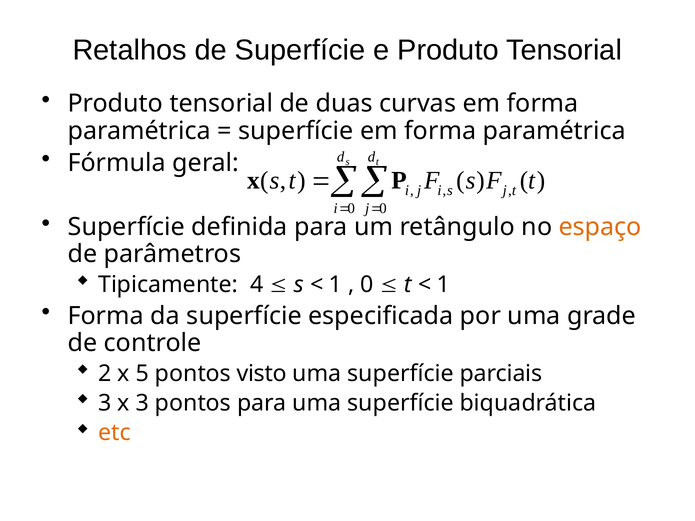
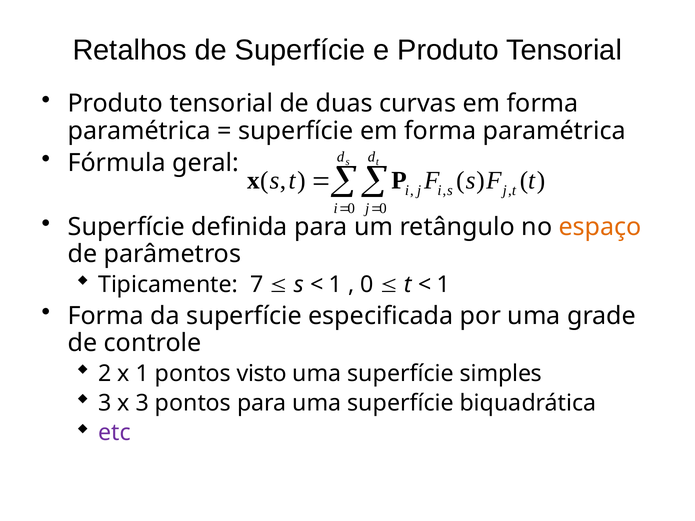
4: 4 -> 7 (257, 285)
x 5: 5 -> 1 (142, 374)
parciais: parciais -> simples (501, 374)
etc colour: orange -> purple (114, 433)
